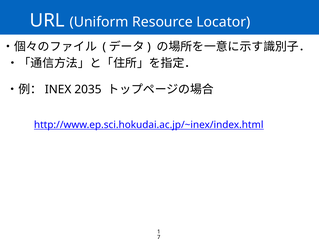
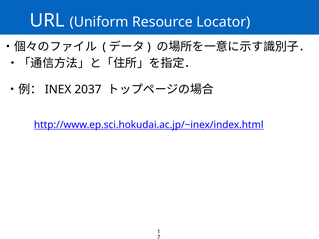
2035: 2035 -> 2037 (88, 89)
